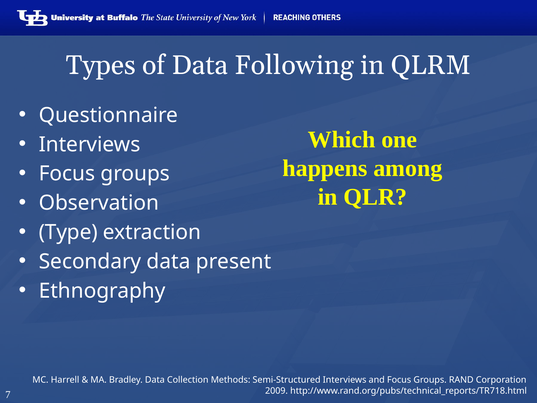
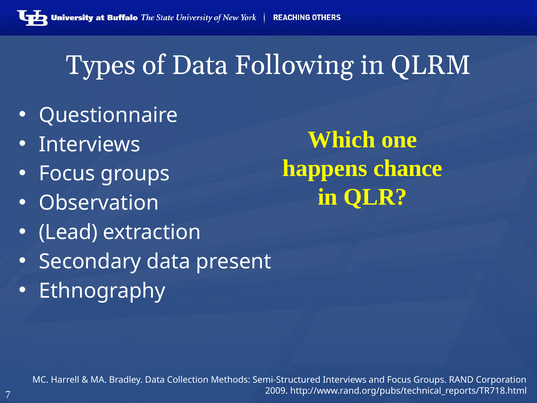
among: among -> chance (408, 168)
Type: Type -> Lead (68, 232)
